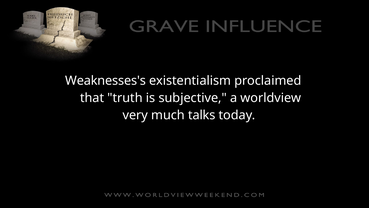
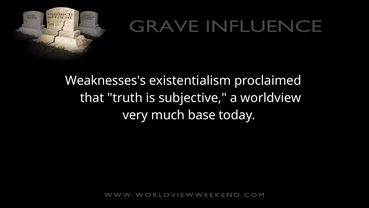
talks: talks -> base (202, 115)
